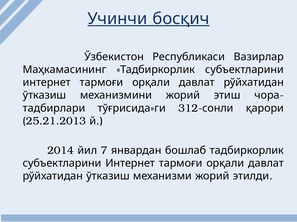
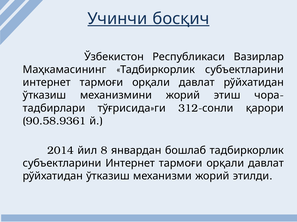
25.21.2013: 25.21.2013 -> 90.58.9361 (54, 121)
7: 7 -> 8 (104, 151)
